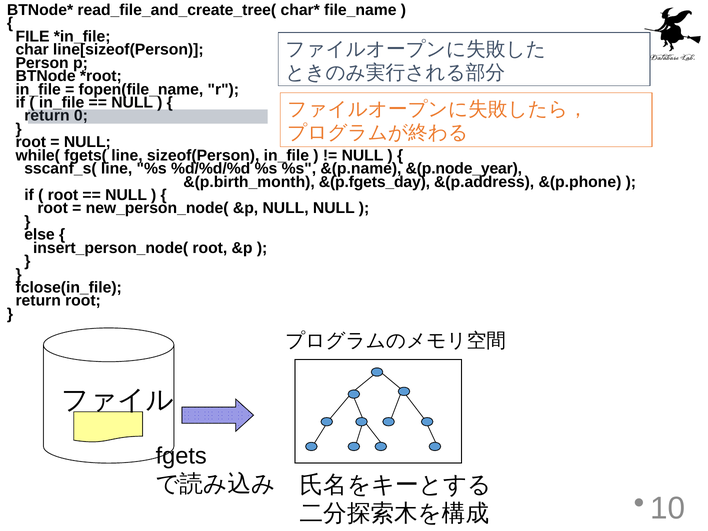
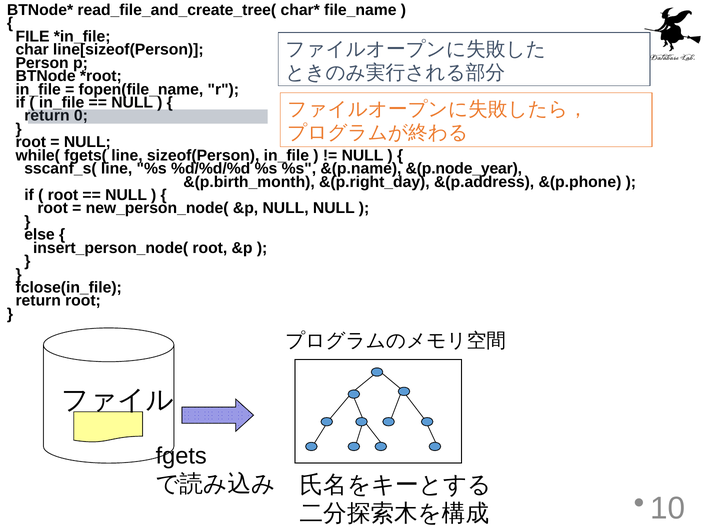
&(p.fgets_day: &(p.fgets_day -> &(p.right_day (374, 182)
